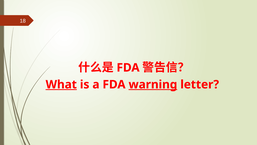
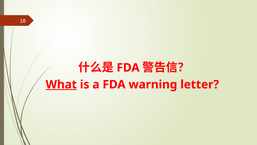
warning underline: present -> none (153, 84)
